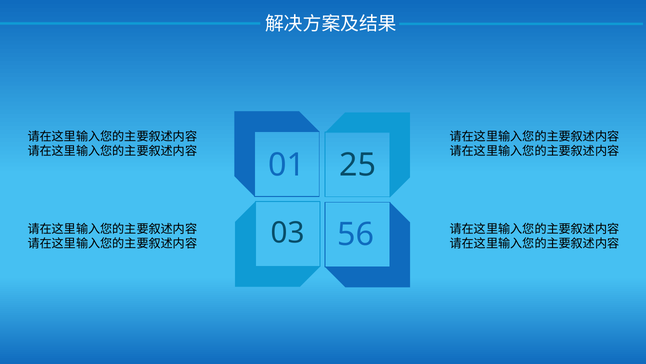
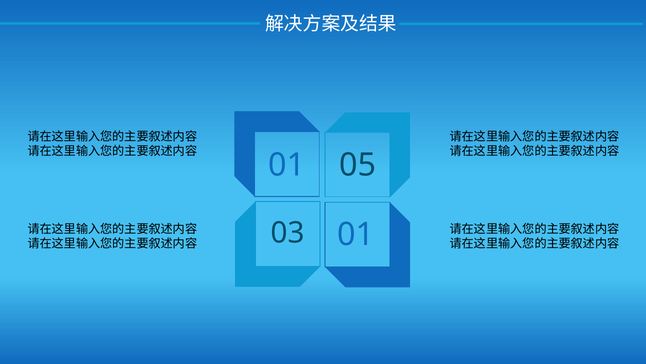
25: 25 -> 05 (358, 165)
03 56: 56 -> 01 (356, 234)
